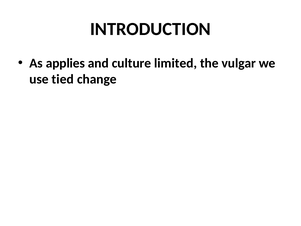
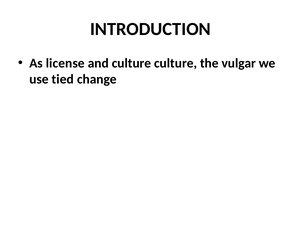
applies: applies -> license (65, 63)
culture limited: limited -> culture (176, 63)
